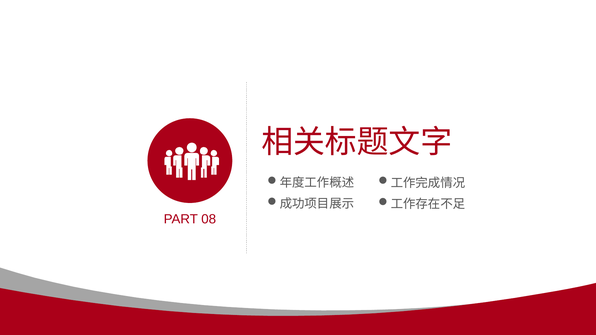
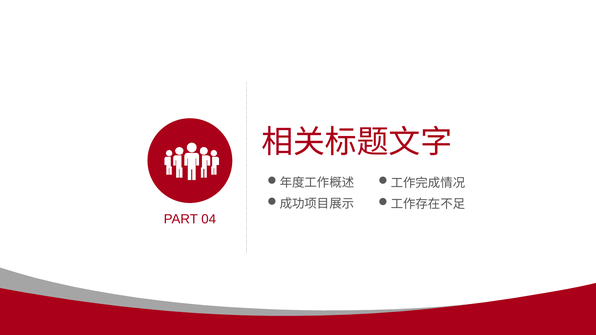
08: 08 -> 04 (209, 219)
